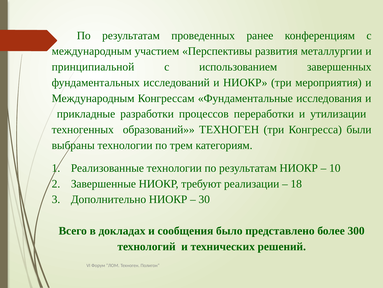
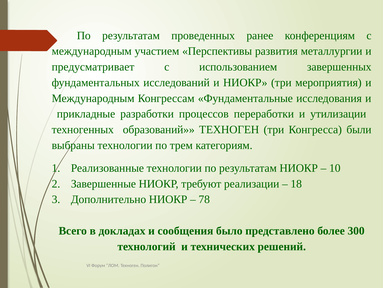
принципиальной: принципиальной -> предусматривает (93, 67)
30: 30 -> 78 (204, 199)
